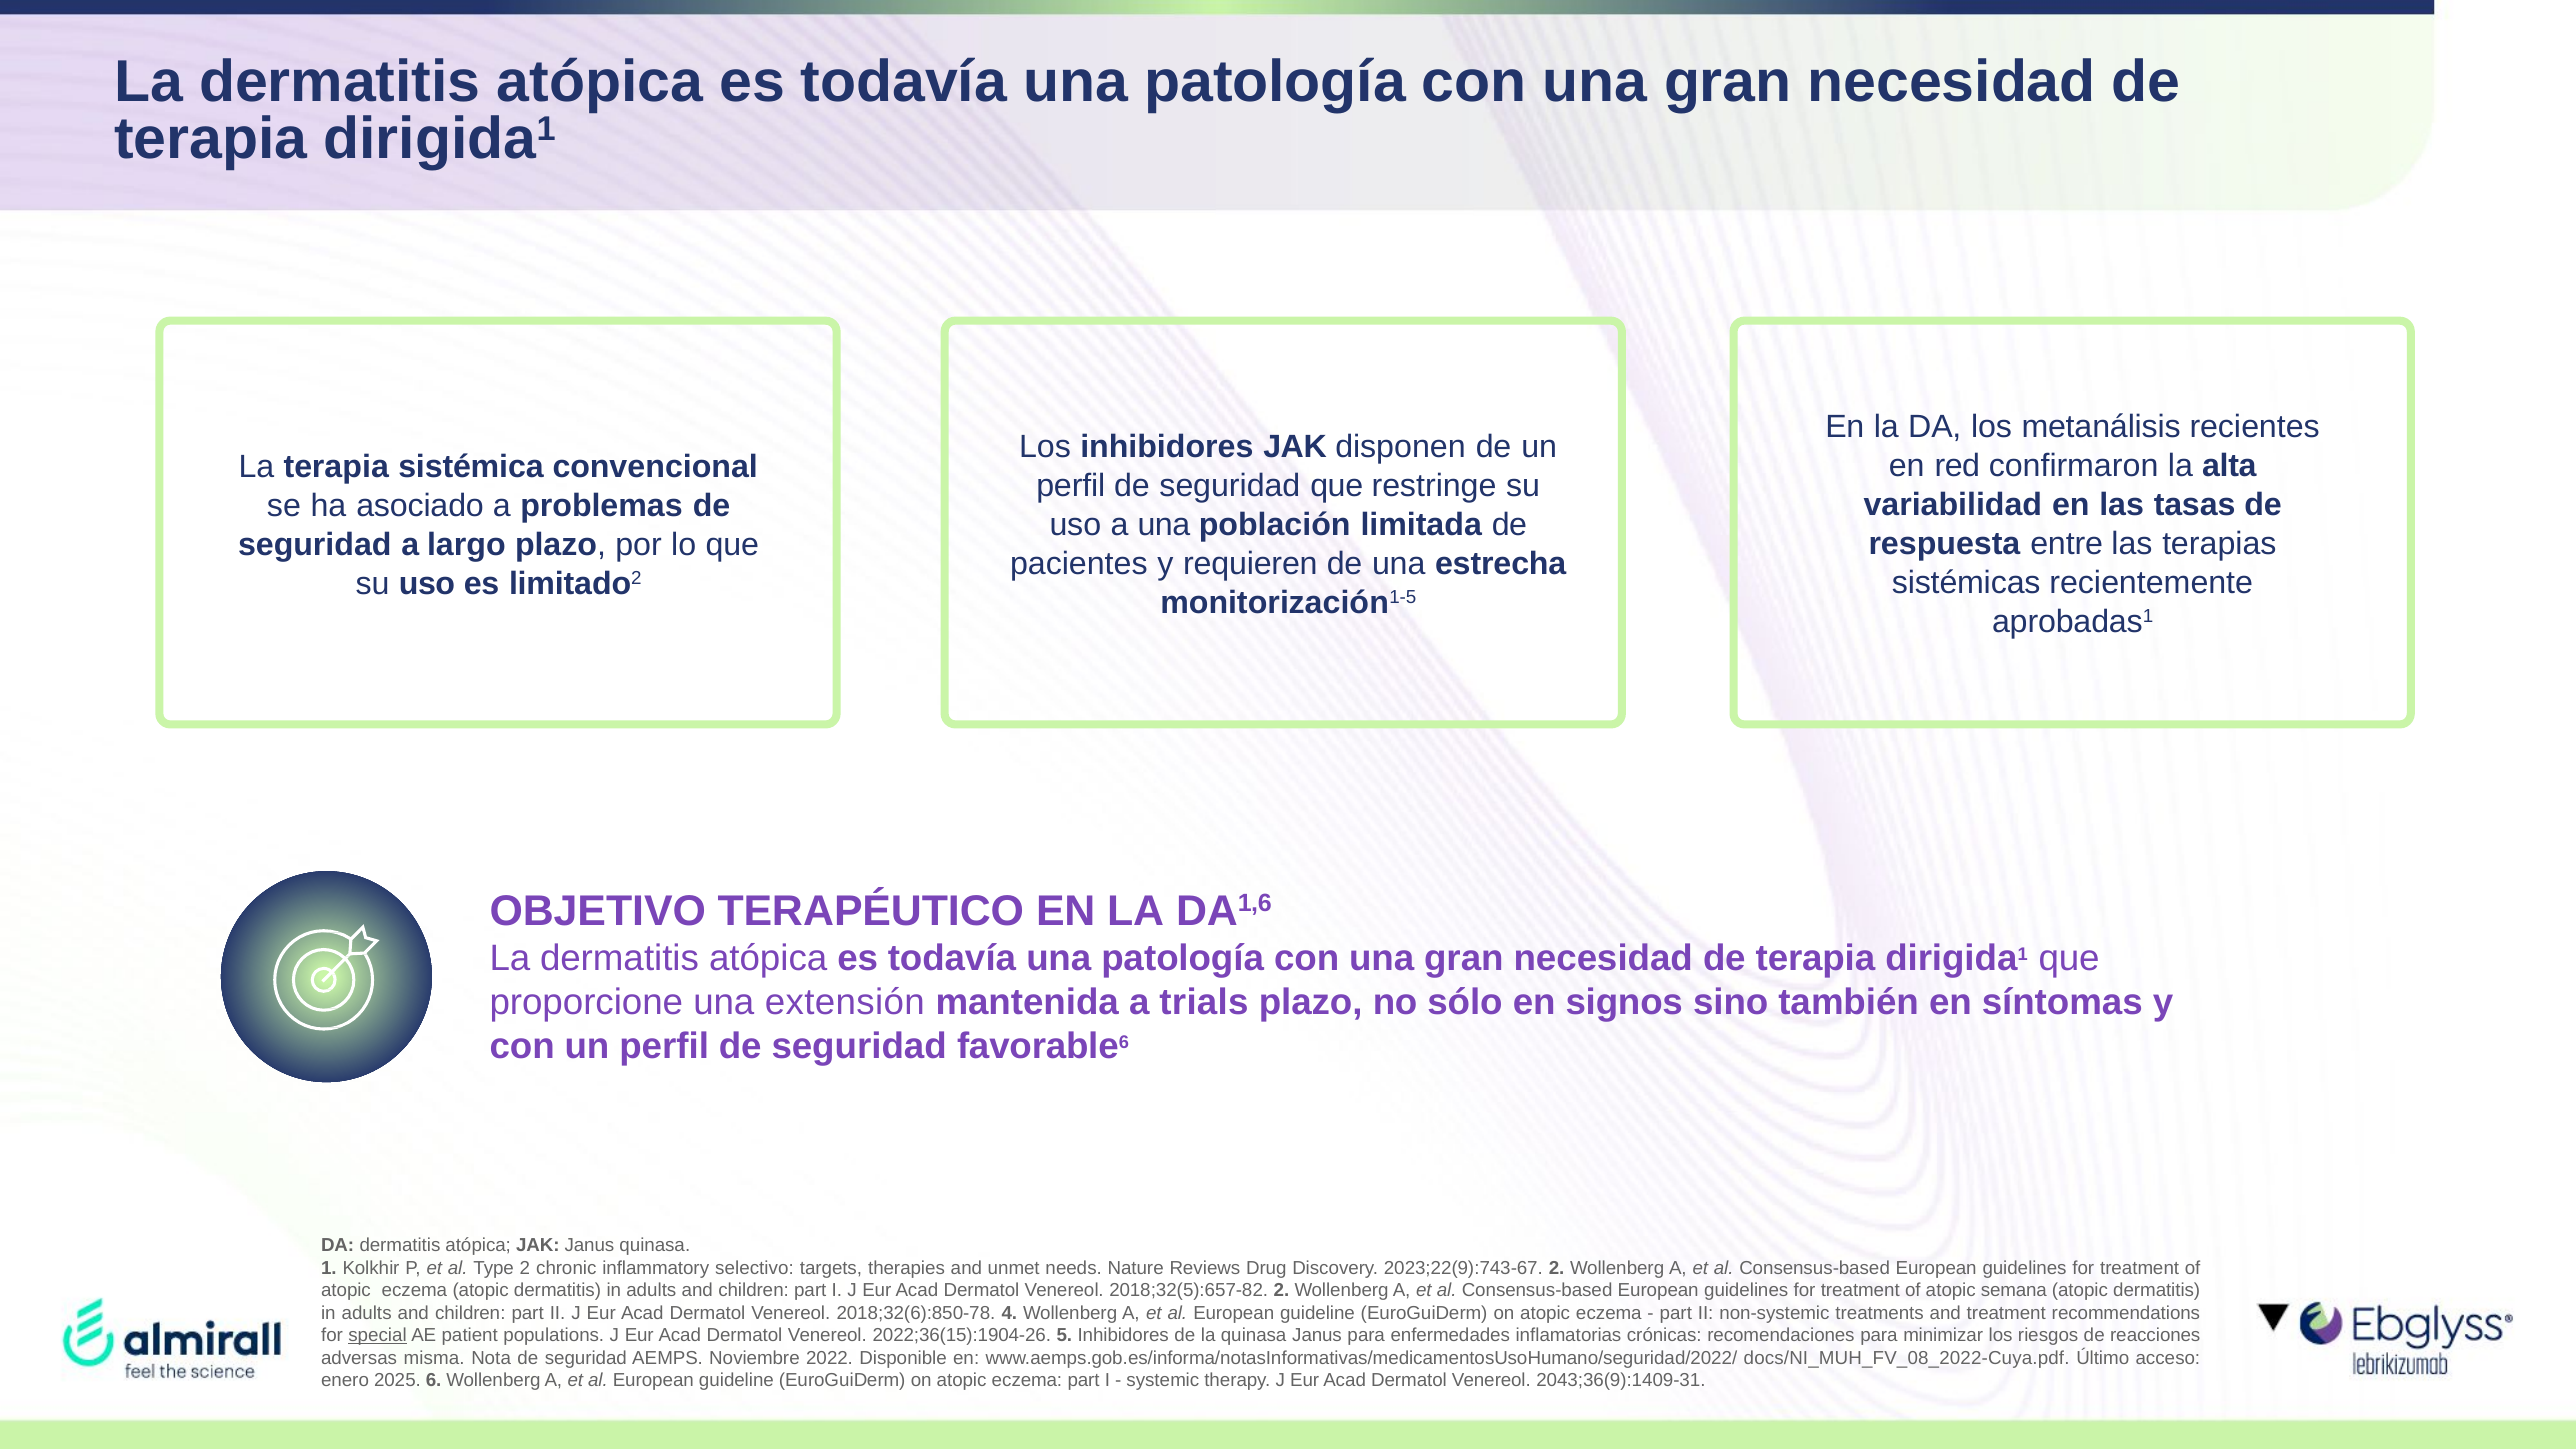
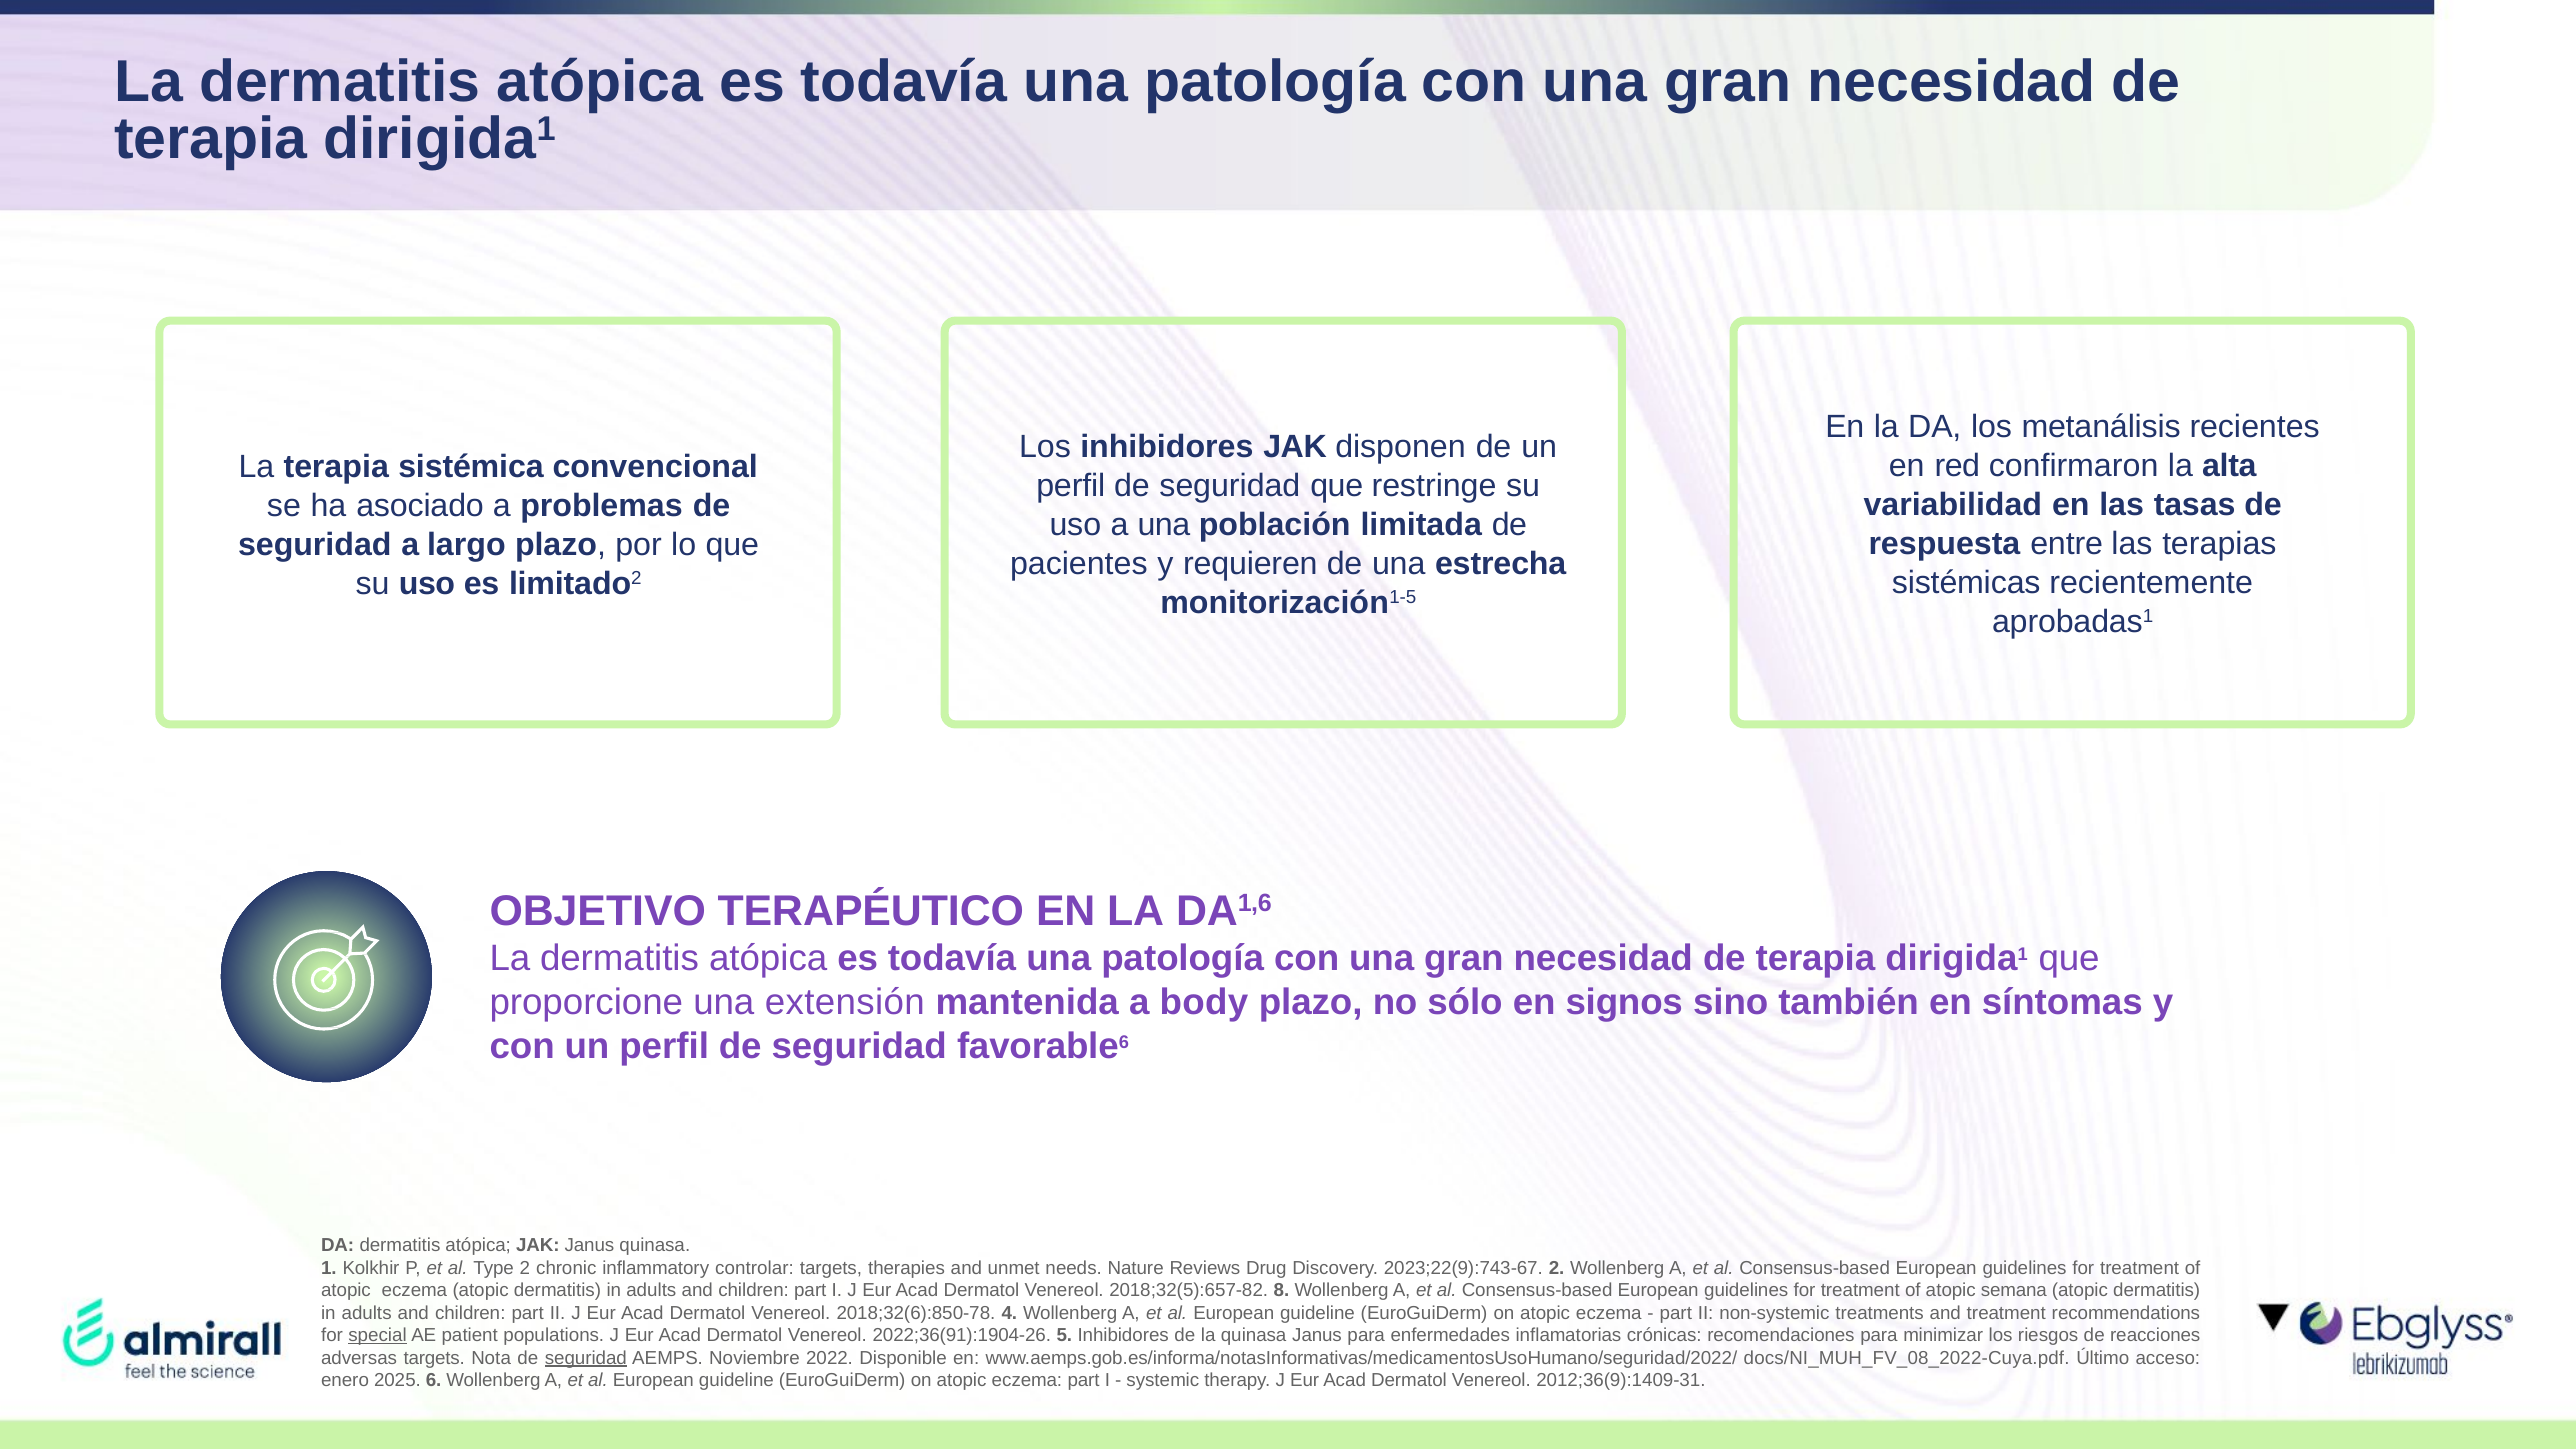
trials: trials -> body (1204, 1002)
selectivo: selectivo -> controlar (754, 1268)
2018;32(5):657-82 2: 2 -> 8 (1281, 1290)
2022;36(15):1904-26: 2022;36(15):1904-26 -> 2022;36(91):1904-26 (962, 1335)
adversas misma: misma -> targets (434, 1358)
seguridad underline: none -> present (586, 1358)
2043;36(9):1409-31: 2043;36(9):1409-31 -> 2012;36(9):1409-31 (1621, 1380)
